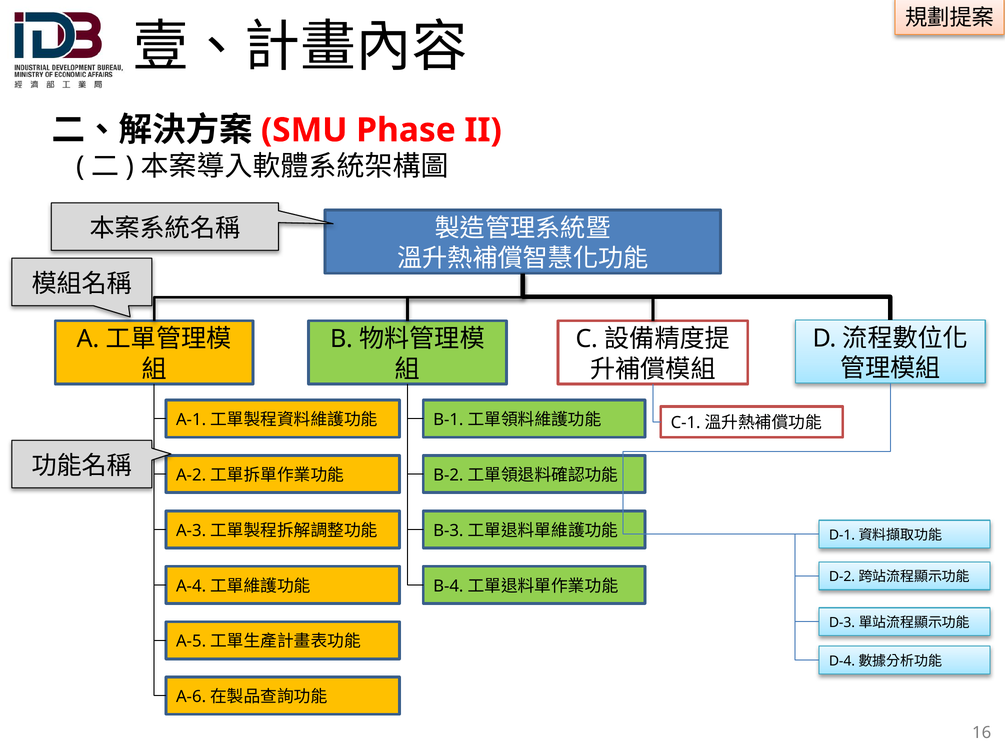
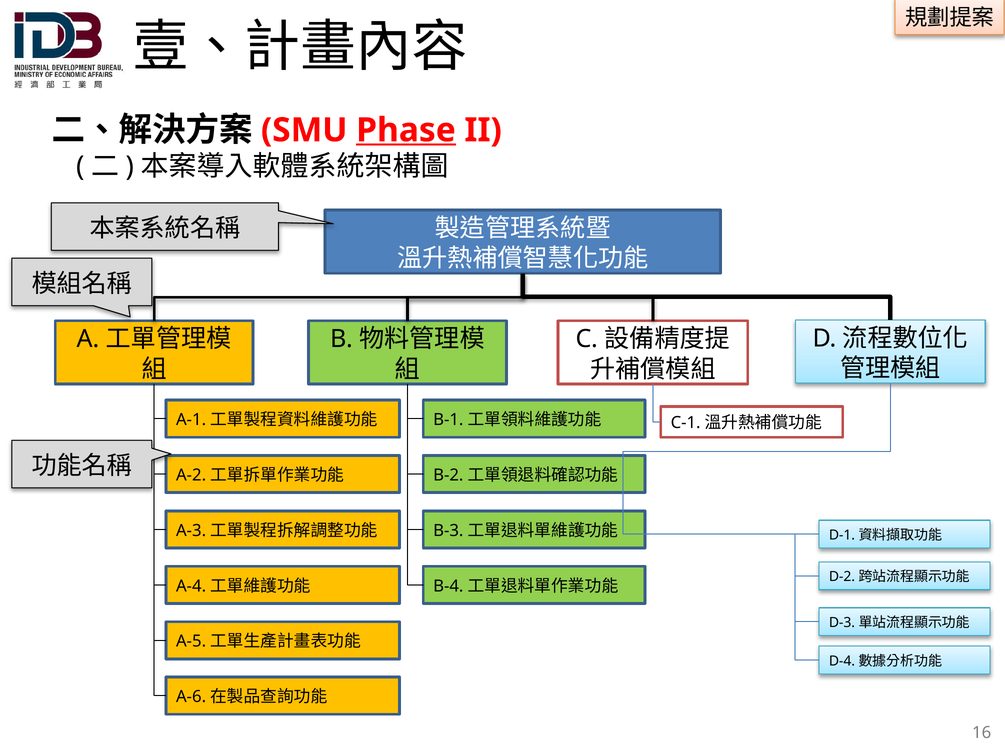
Phase underline: none -> present (406, 130)
